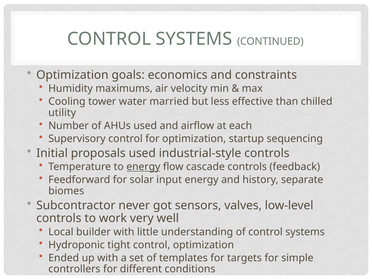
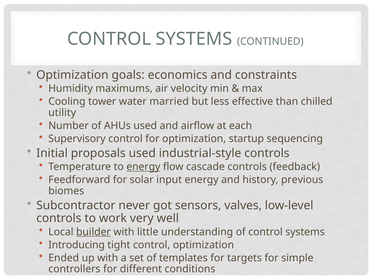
separate: separate -> previous (302, 180)
builder underline: none -> present (93, 232)
Hydroponic: Hydroponic -> Introducing (77, 245)
